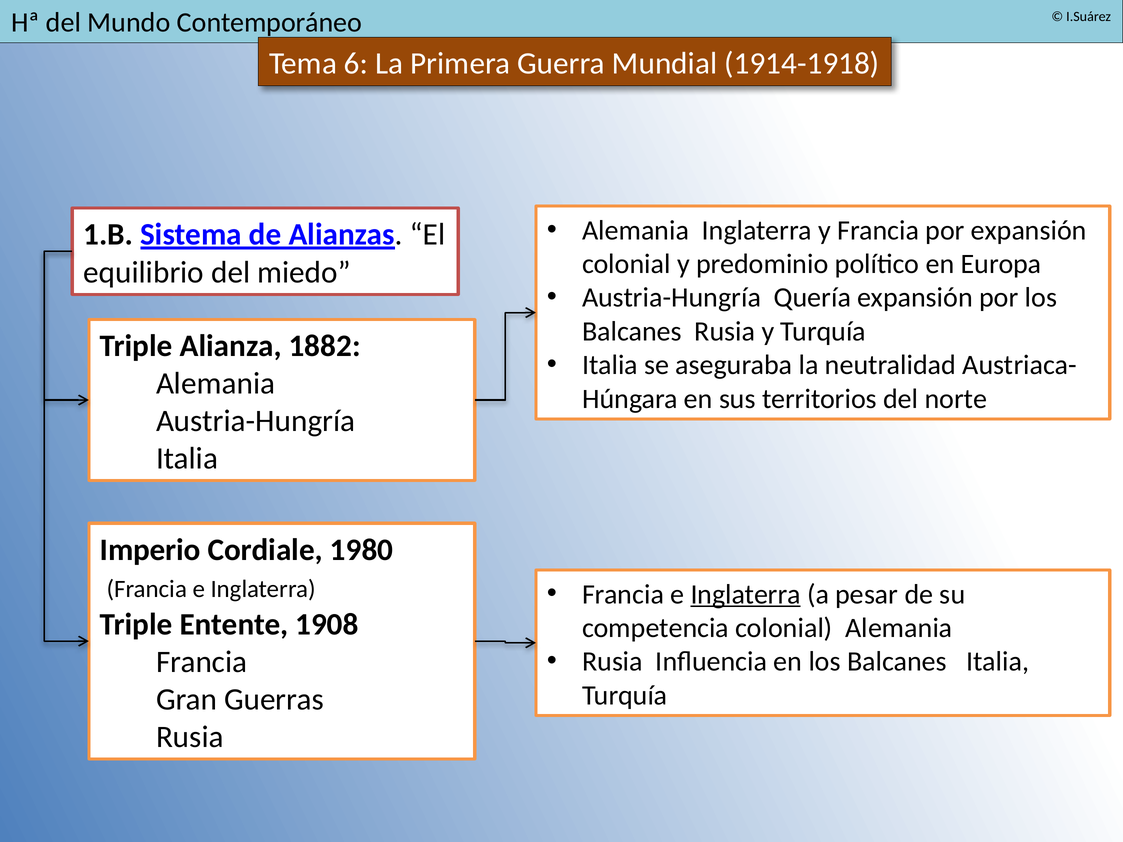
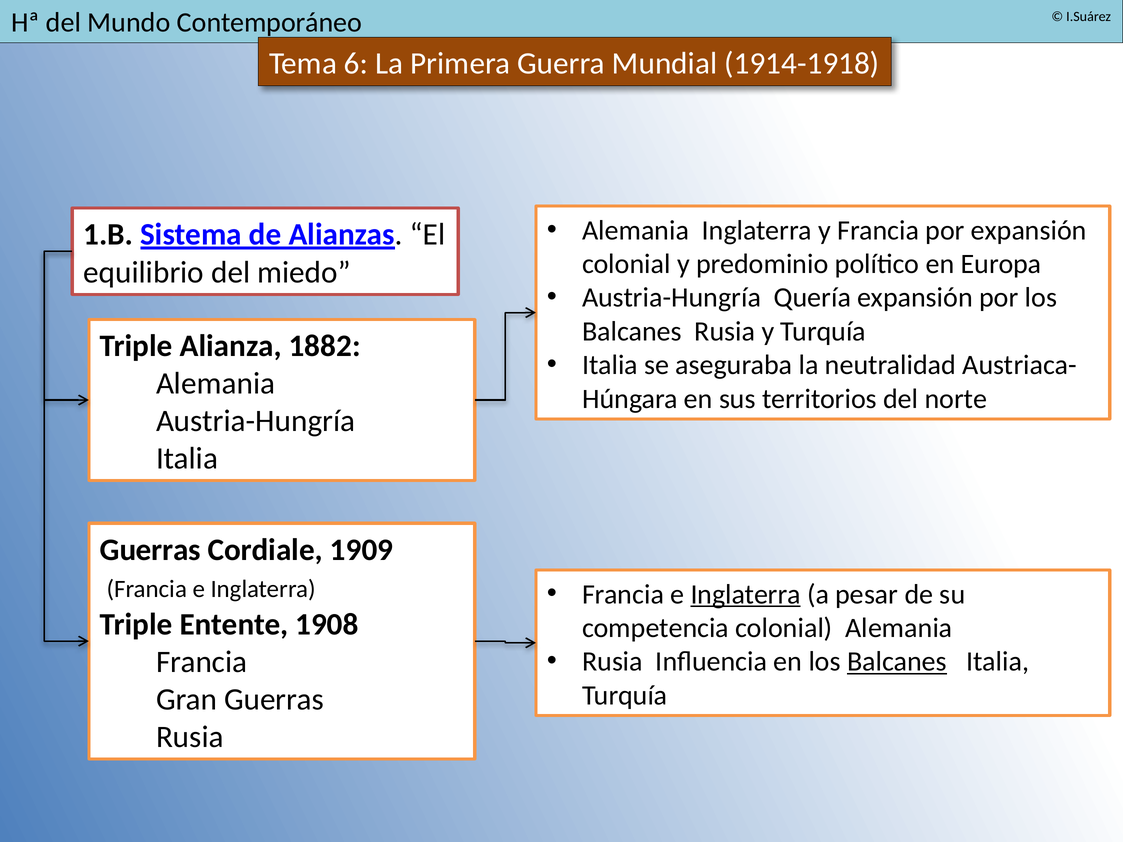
Imperio: Imperio -> Guerras (150, 550)
1980: 1980 -> 1909 (361, 550)
Balcanes underline: none -> present (897, 662)
